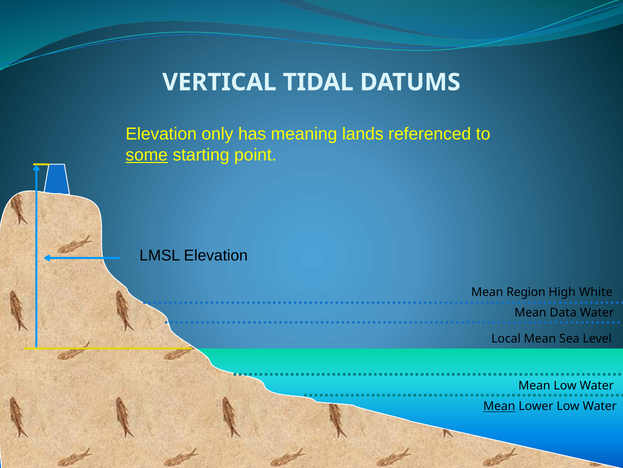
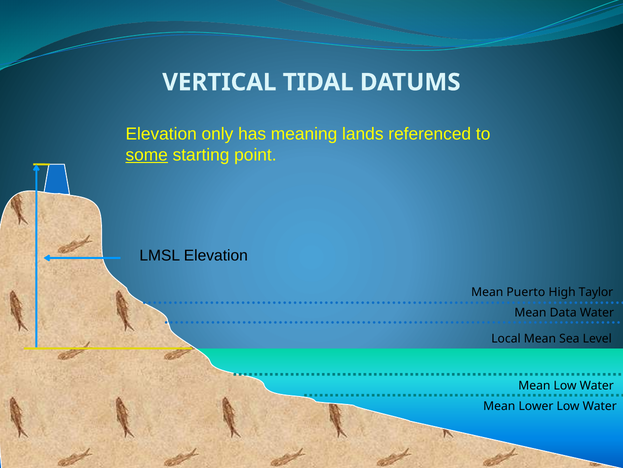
Region: Region -> Puerto (526, 292)
White: White -> Taylor (596, 292)
Mean underline: present -> none (499, 406)
